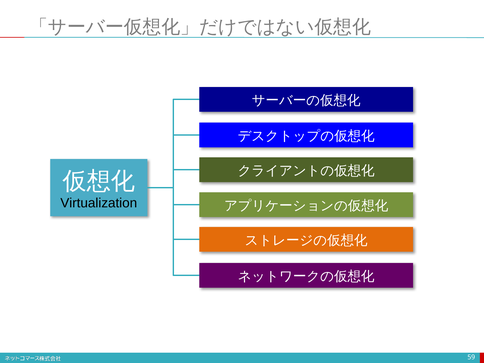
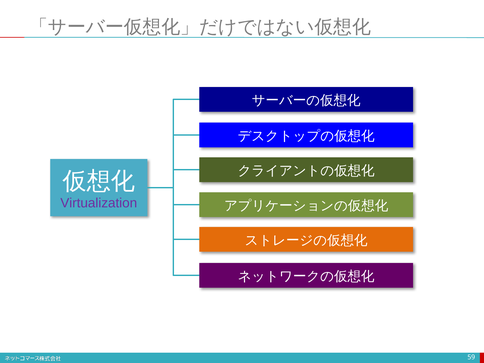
Virtualization colour: black -> purple (99, 203)
